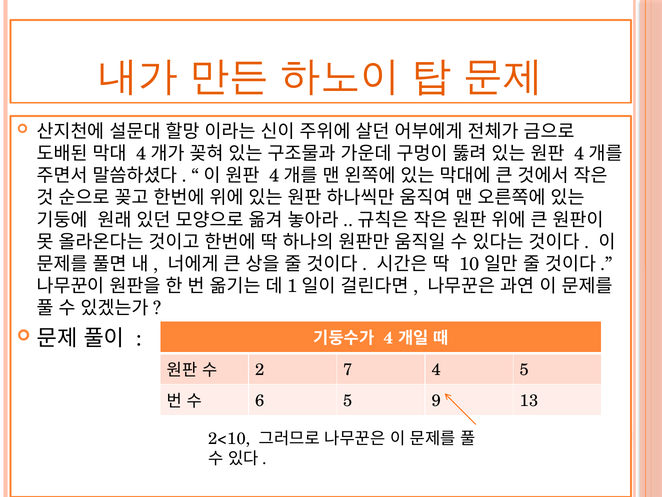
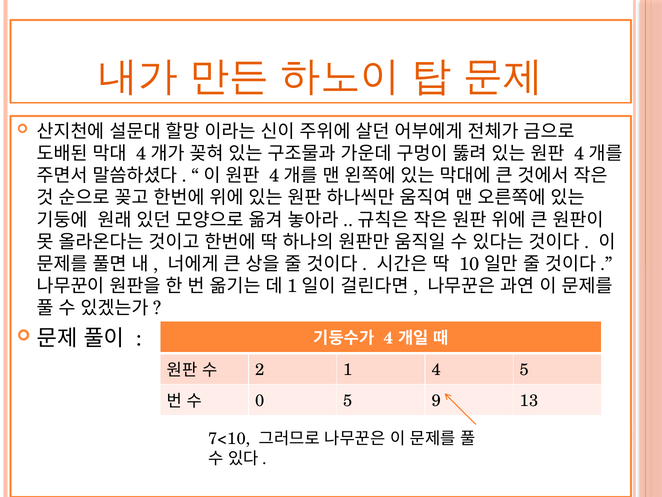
7: 7 -> 1 (348, 370)
6: 6 -> 0 (260, 400)
2<10: 2<10 -> 7<10 (229, 438)
